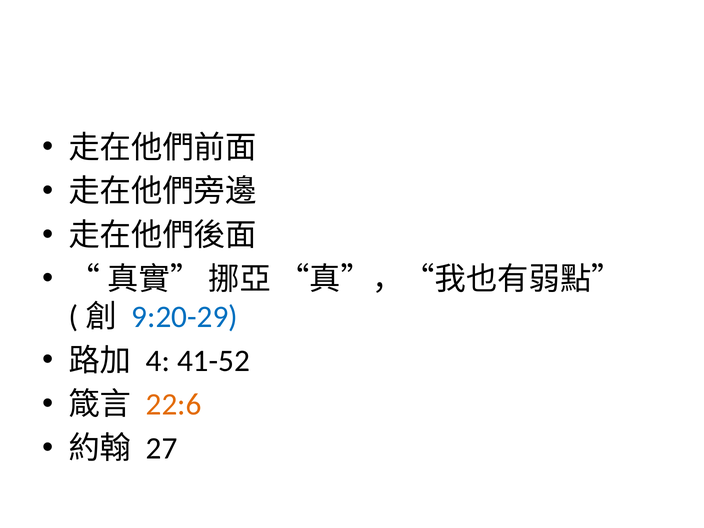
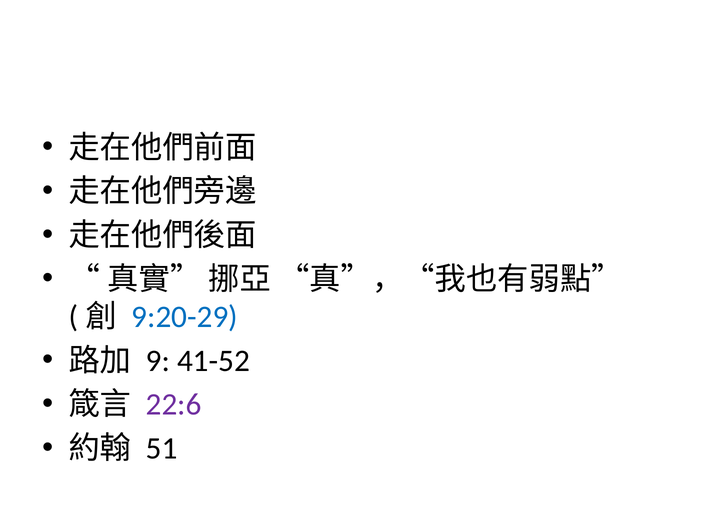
4: 4 -> 9 (158, 361)
22:6 colour: orange -> purple (174, 405)
27: 27 -> 51 (162, 448)
